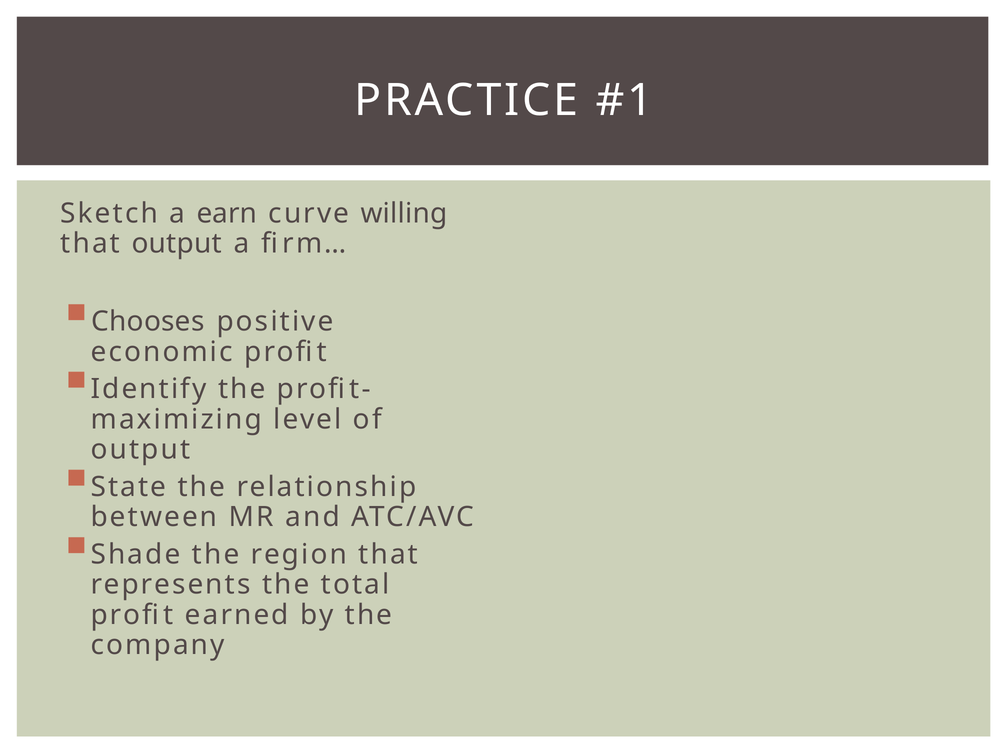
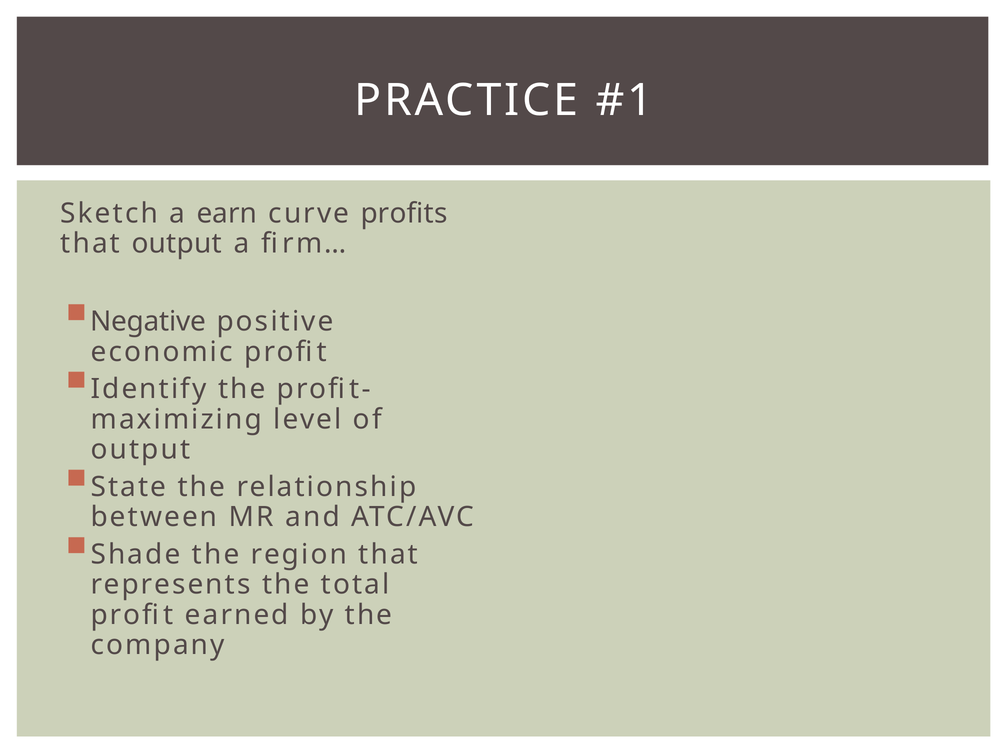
willing: willing -> profits (404, 213)
Chooses: Chooses -> Negative (148, 322)
